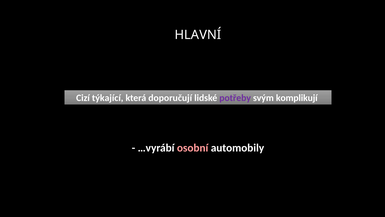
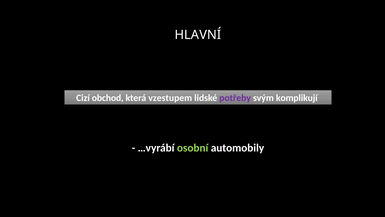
týkající: týkající -> obchod (108, 98)
doporučují: doporučují -> vzestupem (170, 98)
osobní colour: pink -> light green (193, 148)
